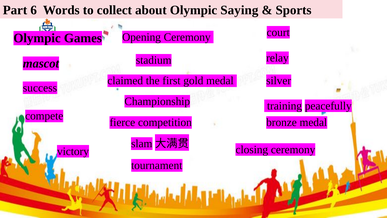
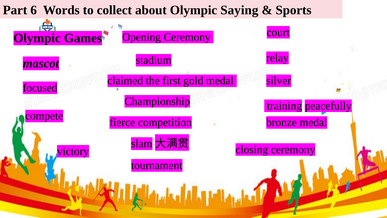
success: success -> focused (40, 88)
